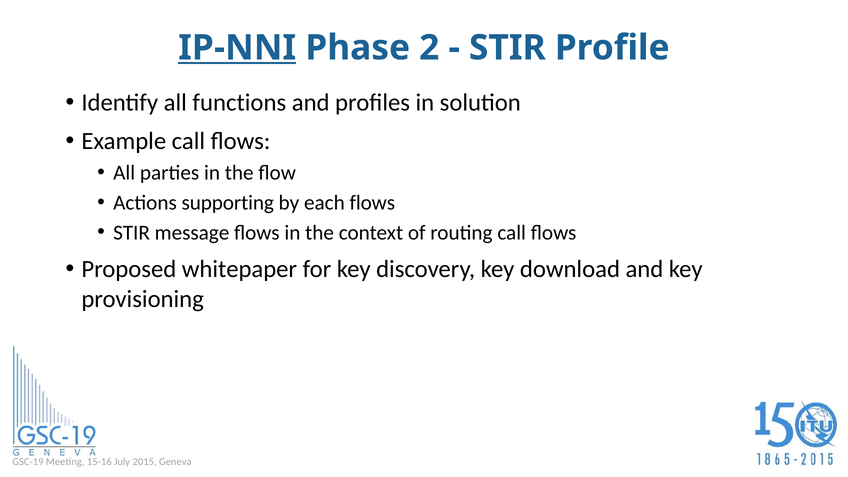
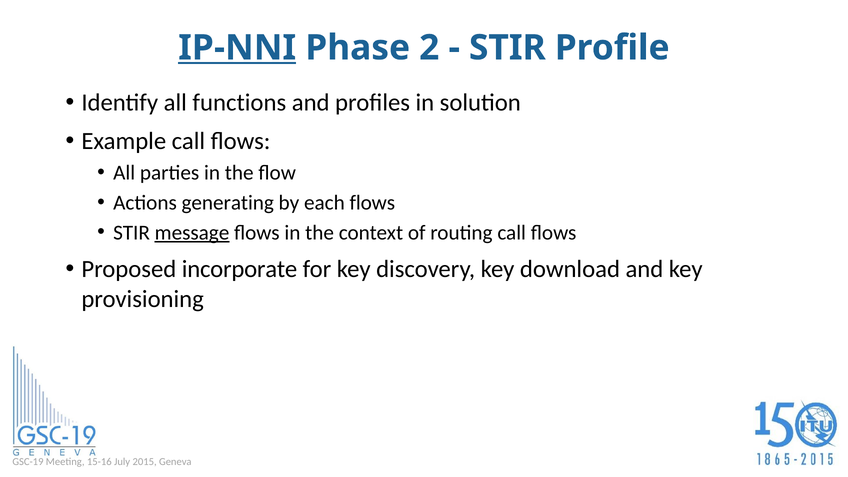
supporting: supporting -> generating (228, 203)
message underline: none -> present (192, 233)
whitepaper: whitepaper -> incorporate (240, 269)
